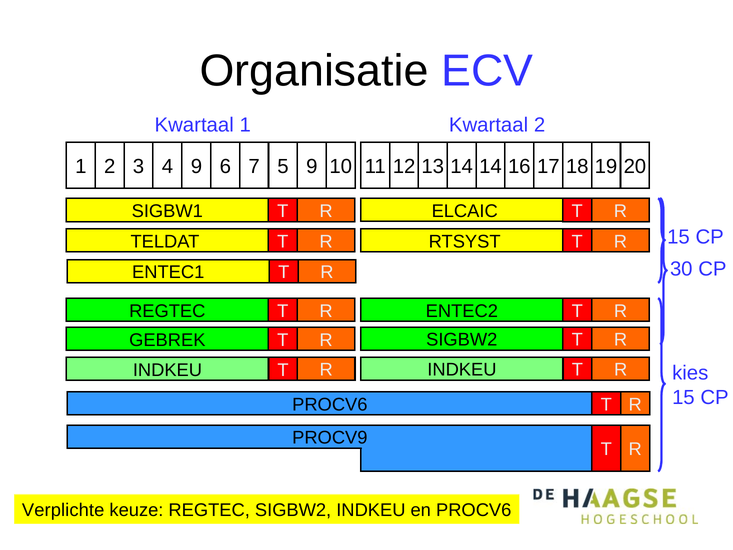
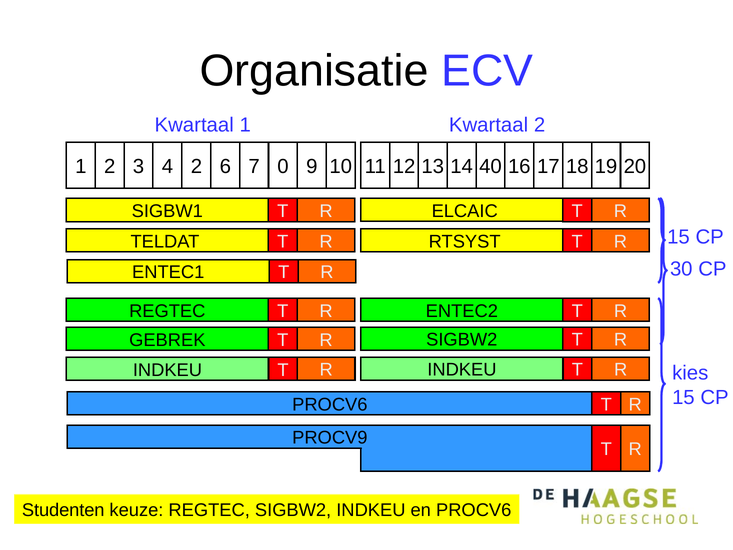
4 9: 9 -> 2 (196, 167)
5: 5 -> 0 (283, 167)
13 14: 14 -> 40 (490, 167)
Verplichte: Verplichte -> Studenten (63, 510)
